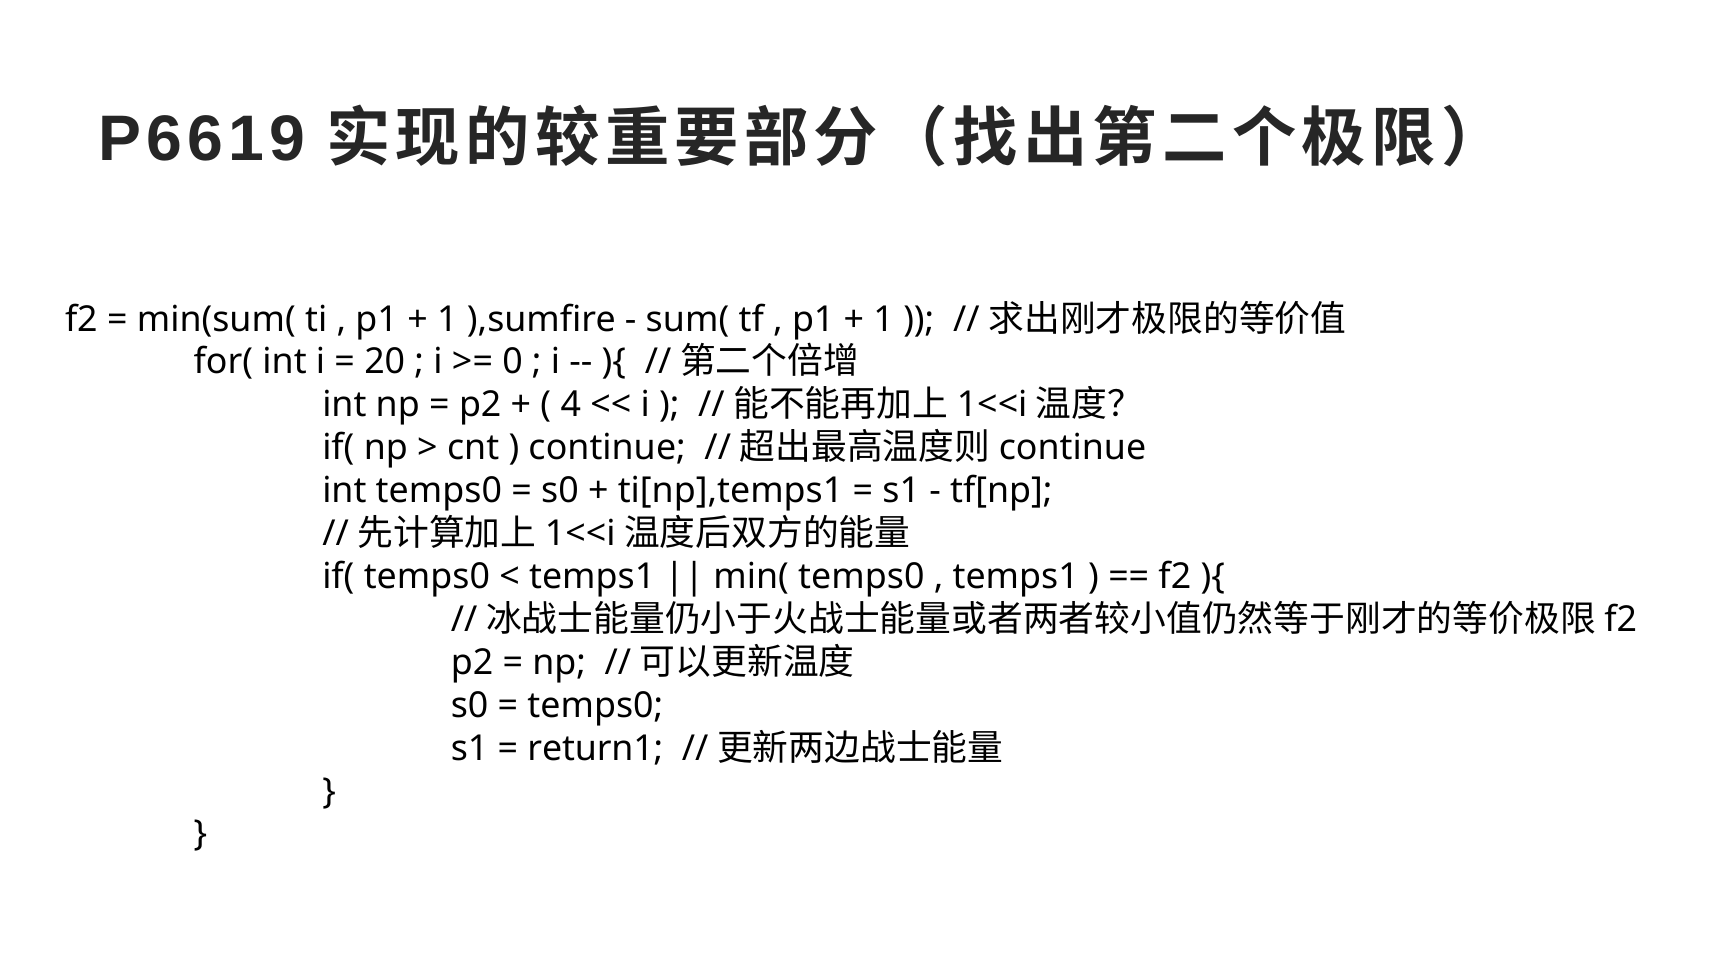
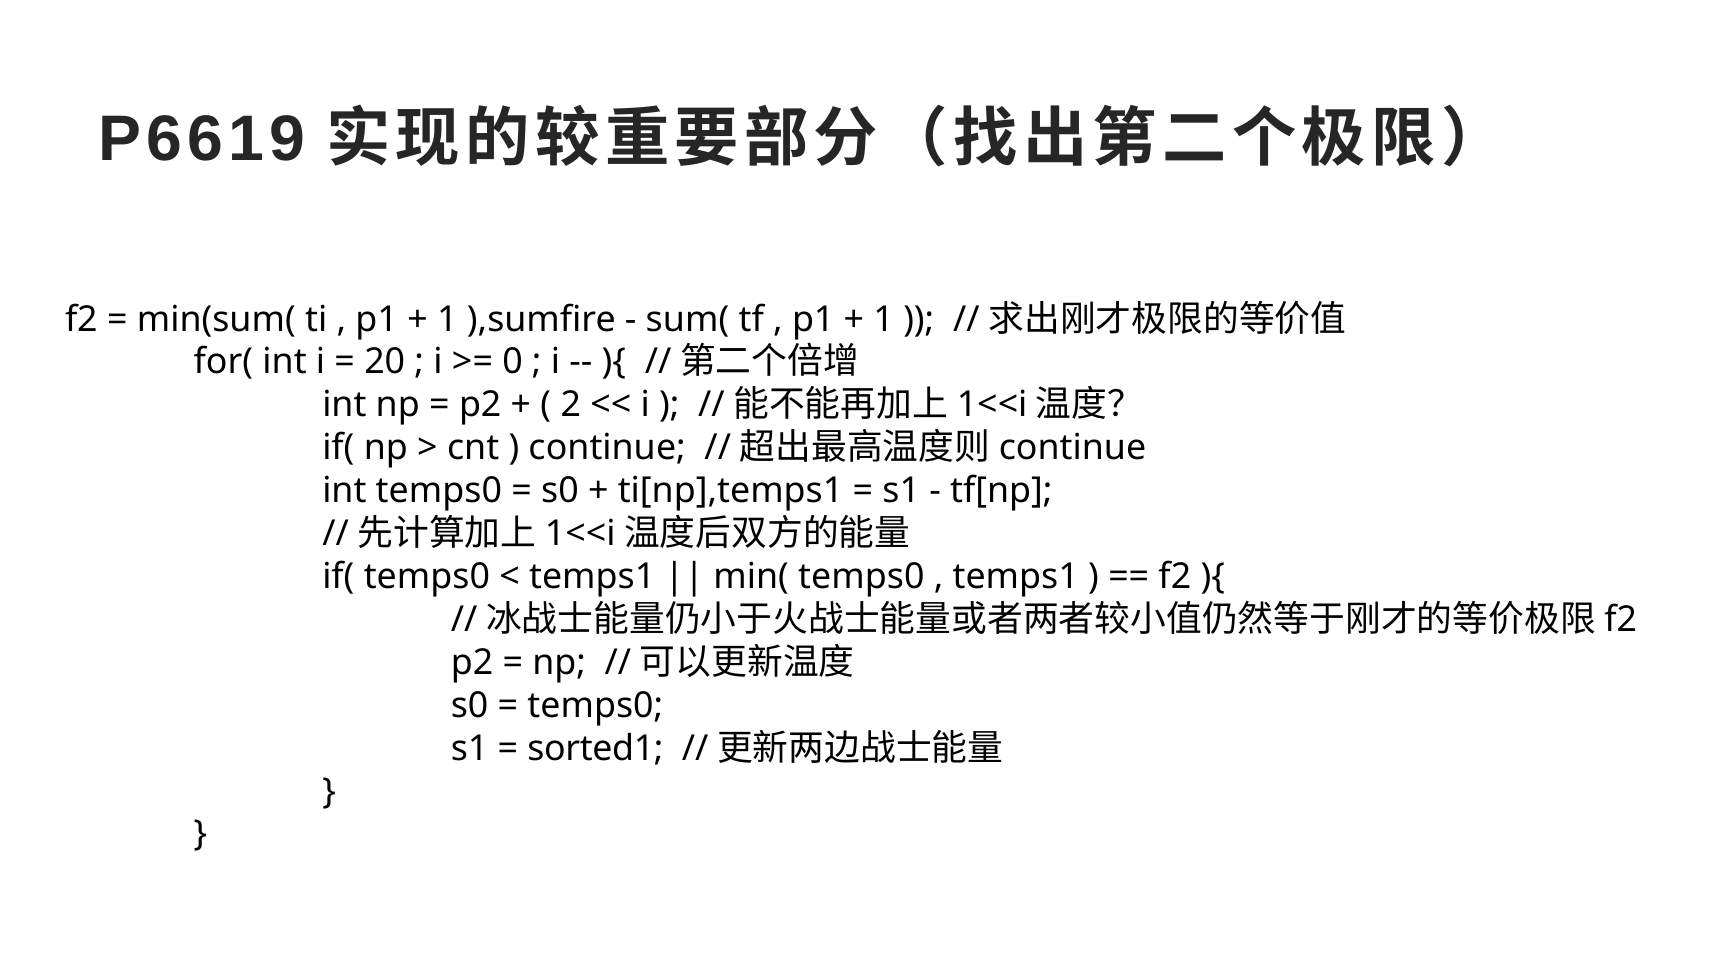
4: 4 -> 2 (571, 405)
return1: return1 -> sorted1 (595, 748)
